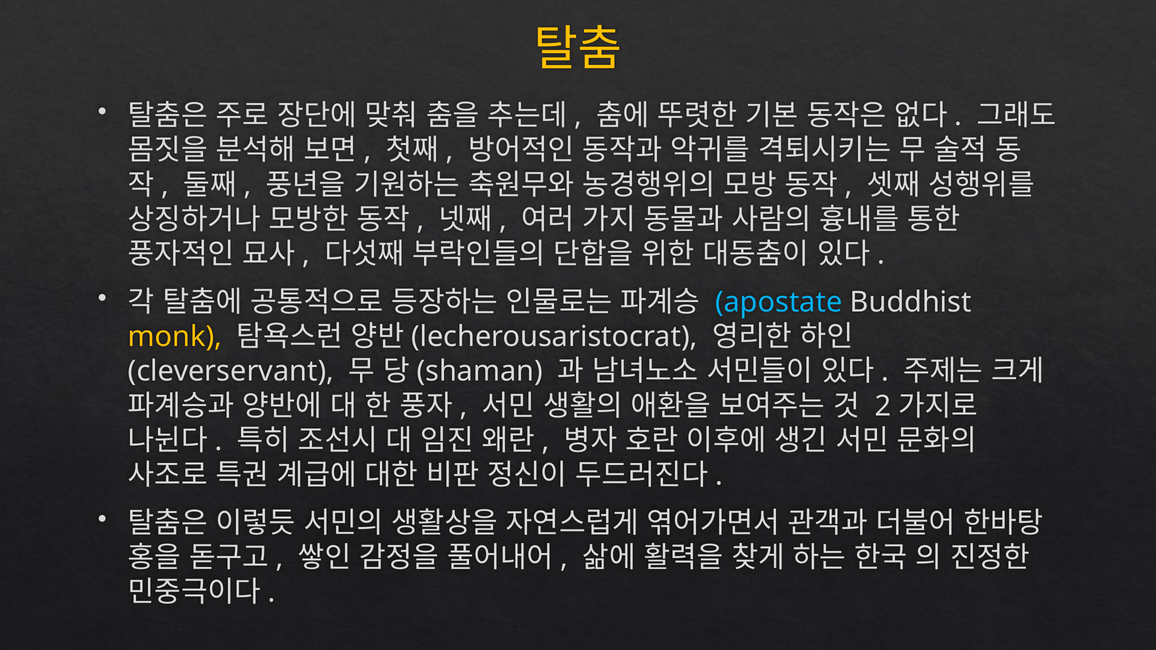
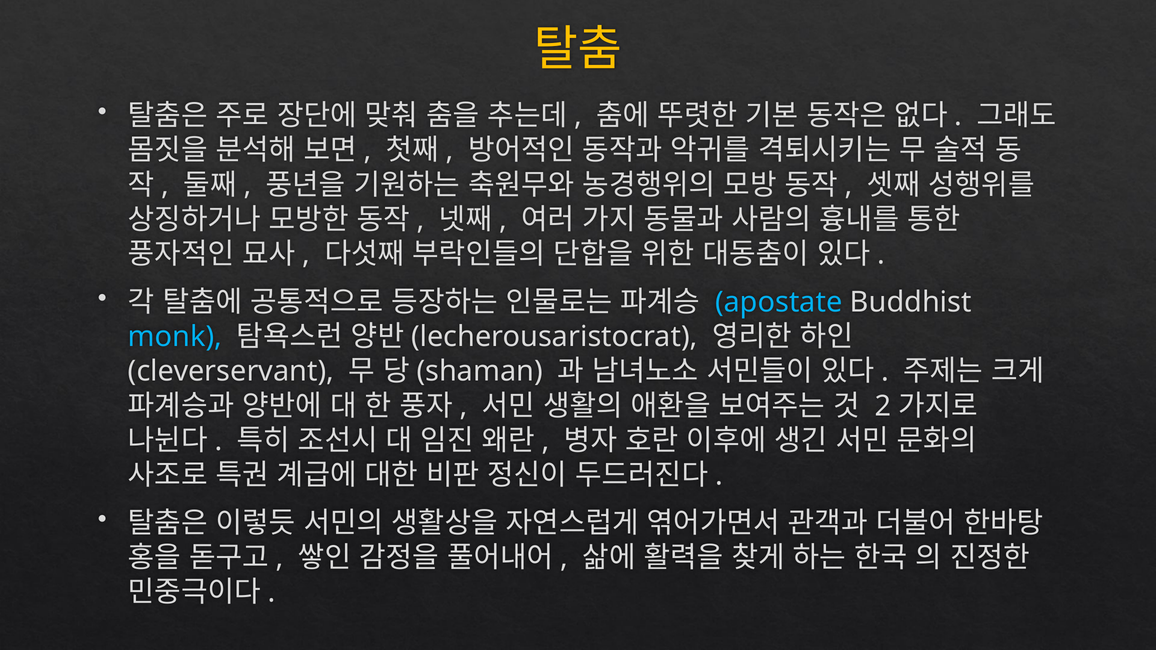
monk colour: yellow -> light blue (175, 337)
